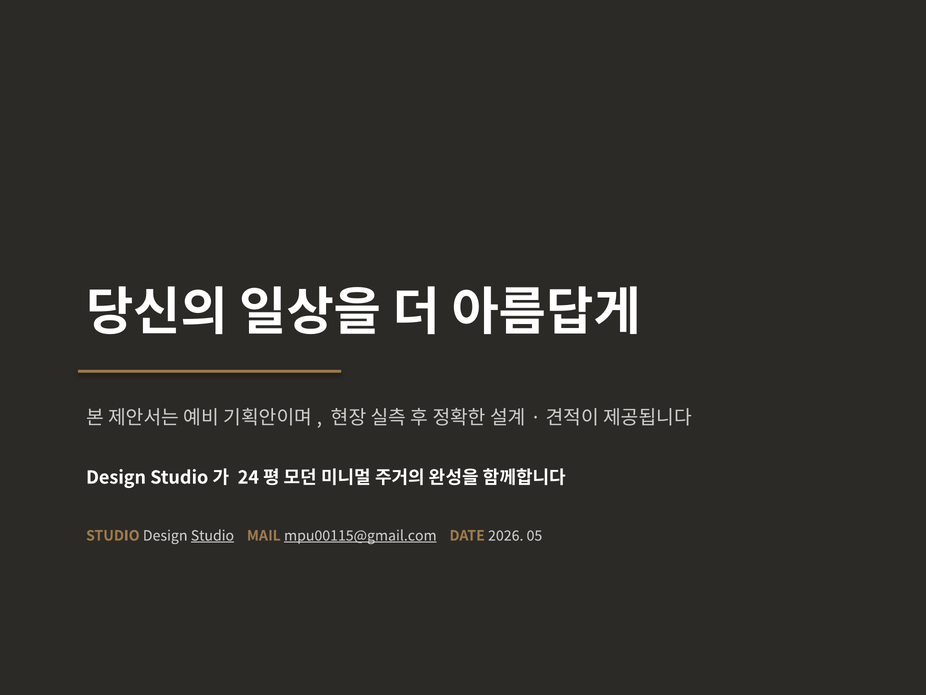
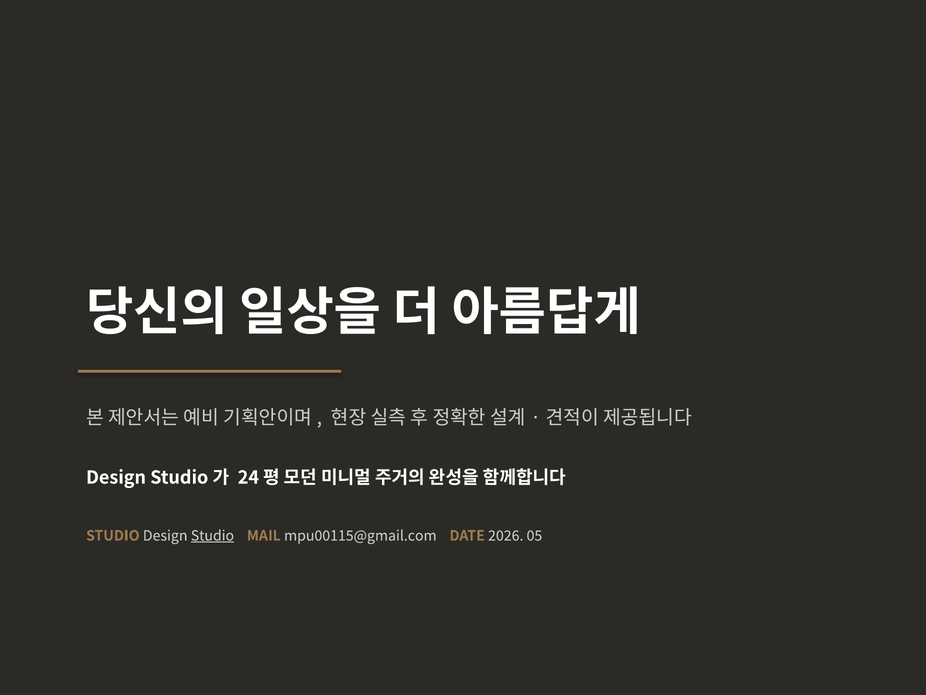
mpu00115@gmail.com underline: present -> none (360, 536)
